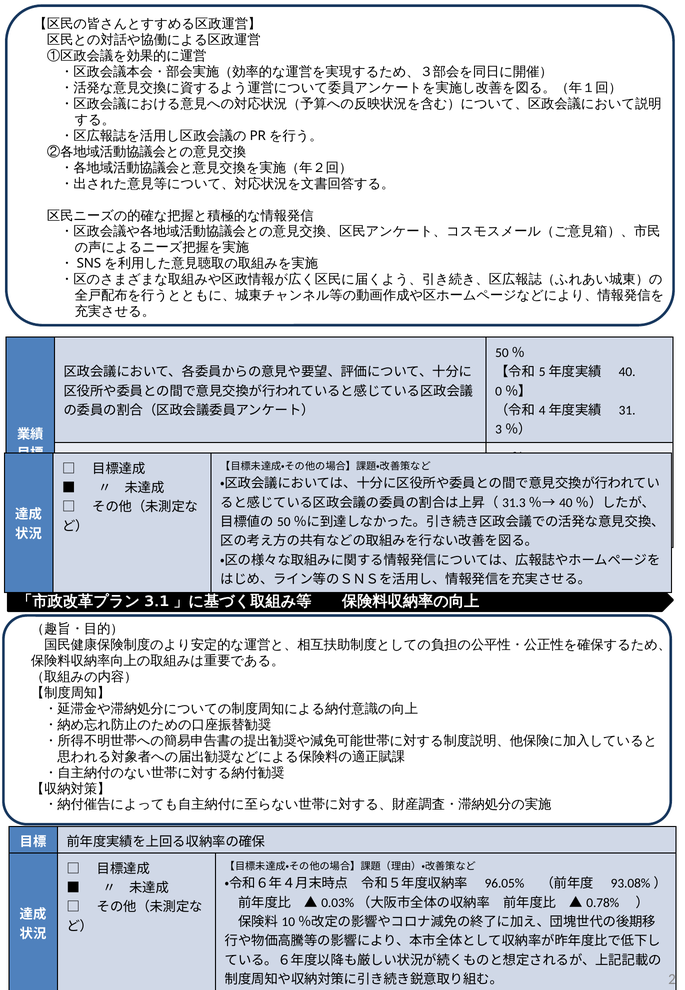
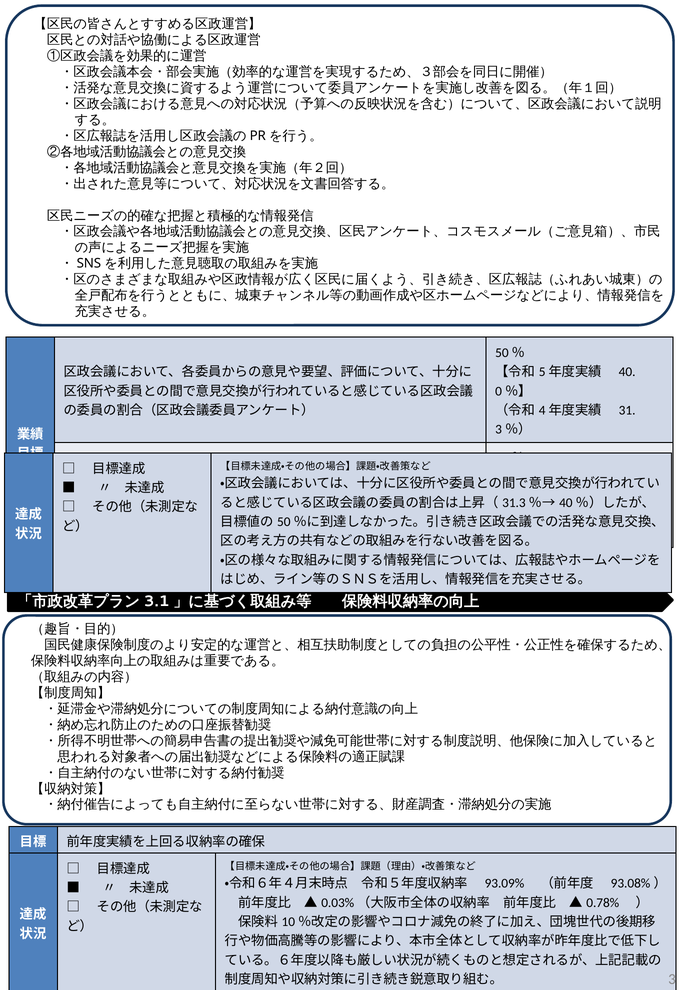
96.05%: 96.05% -> 93.09% (504, 883)
2: 2 -> 3 (672, 979)
